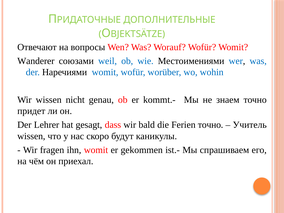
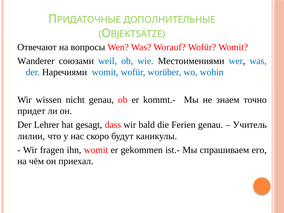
Ferien точно: точно -> genau (211, 125)
wissen: wissen -> лилии (31, 136)
